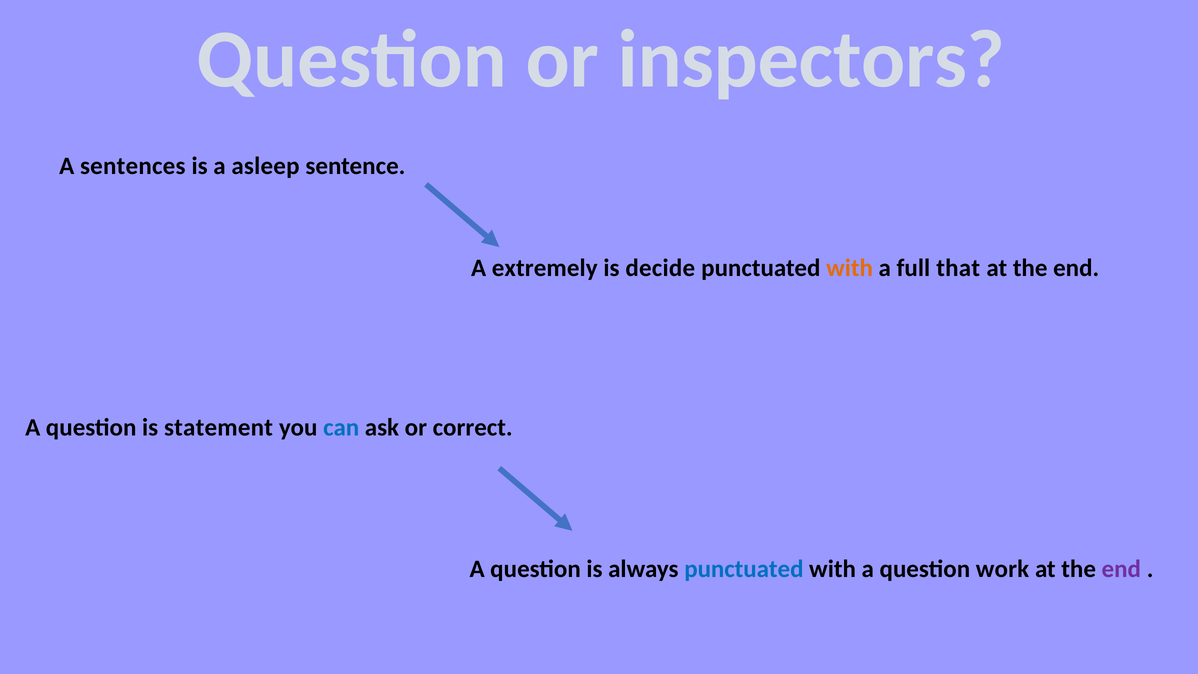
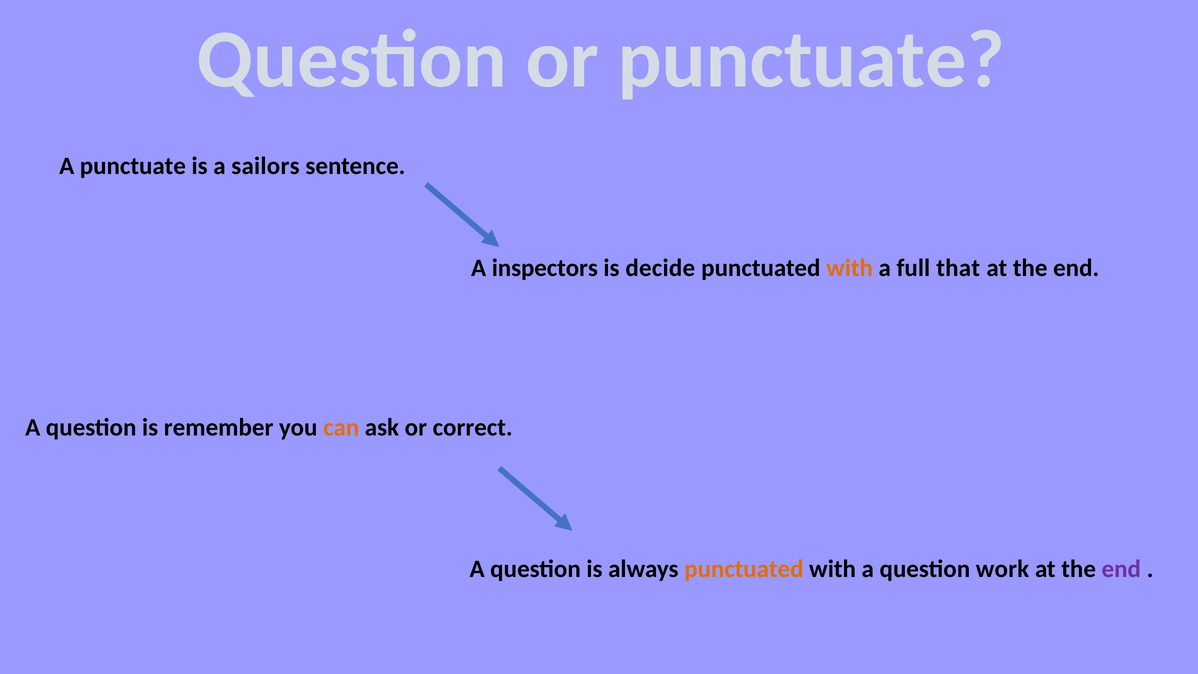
or inspectors: inspectors -> punctuate (811, 60)
A sentences: sentences -> punctuate (133, 166)
asleep: asleep -> sailors (265, 166)
extremely: extremely -> inspectors (545, 268)
statement: statement -> remember (219, 427)
can colour: blue -> orange (341, 427)
punctuated colour: blue -> orange (744, 569)
